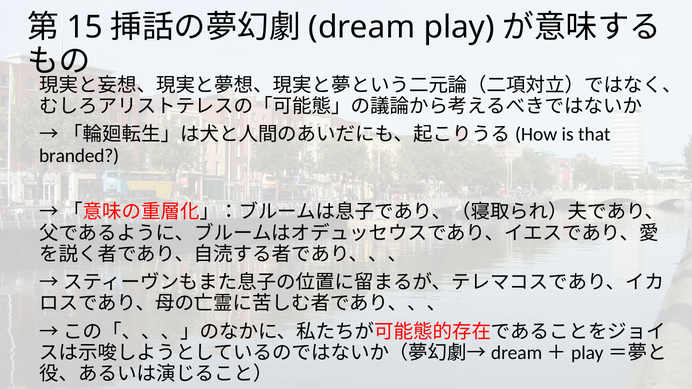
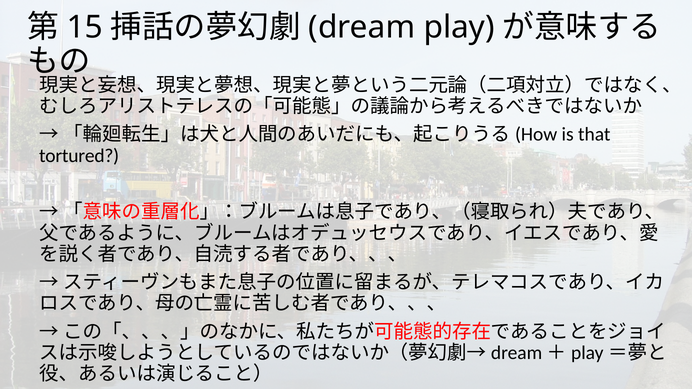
branded: branded -> tortured (79, 156)
